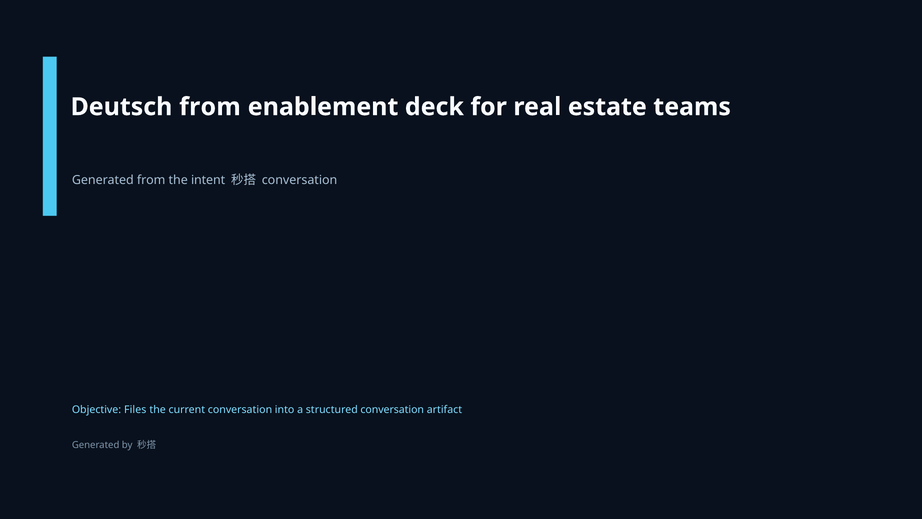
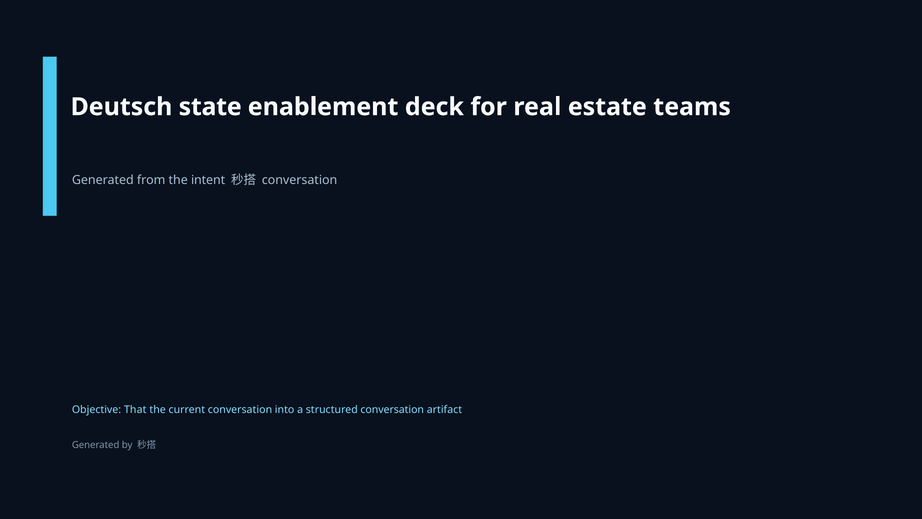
Deutsch from: from -> state (210, 107)
Files: Files -> That (135, 409)
